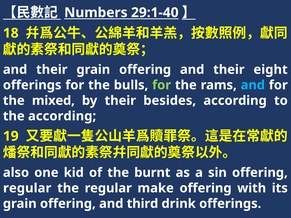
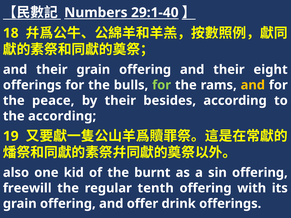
and colour: light blue -> yellow (253, 85)
mixed: mixed -> peace (53, 101)
regular: regular -> freewill (27, 188)
make: make -> tenth (156, 188)
third: third -> offer (142, 204)
